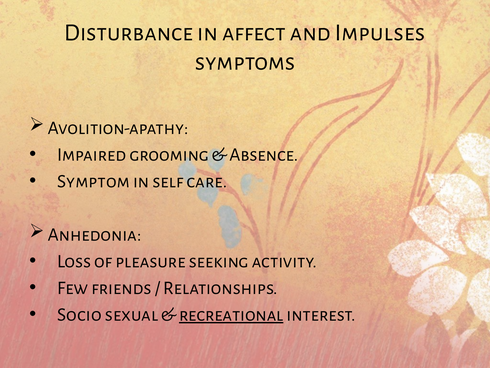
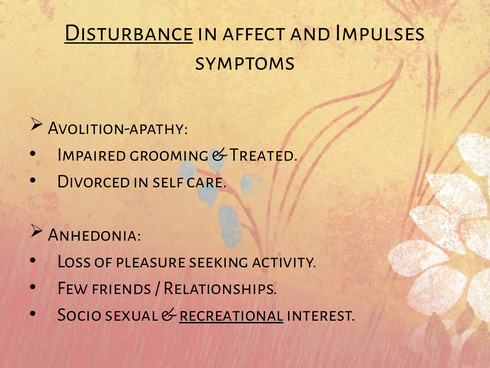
Disturbance underline: none -> present (129, 32)
Absence: Absence -> Treated (264, 154)
Symptom: Symptom -> Divorced (94, 181)
